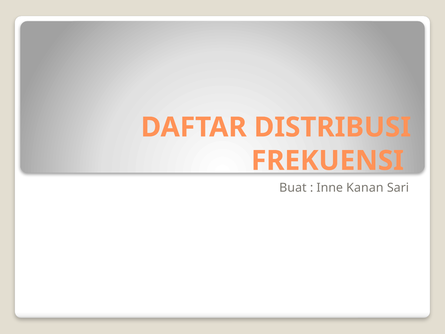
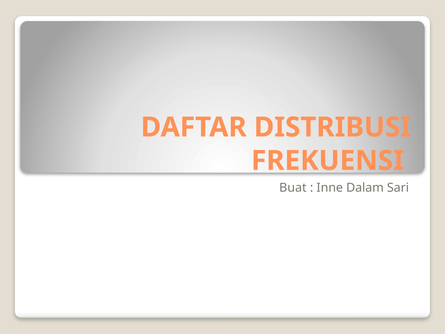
Kanan: Kanan -> Dalam (365, 188)
